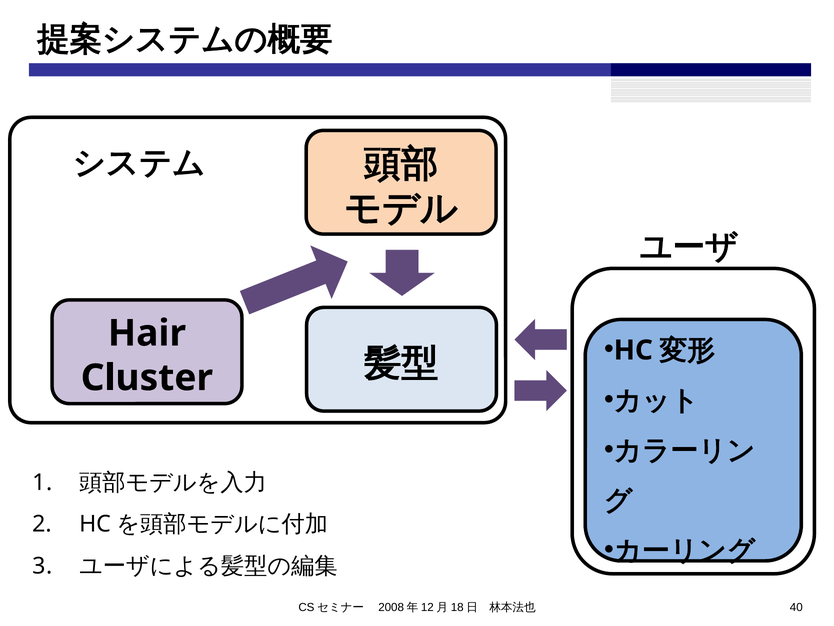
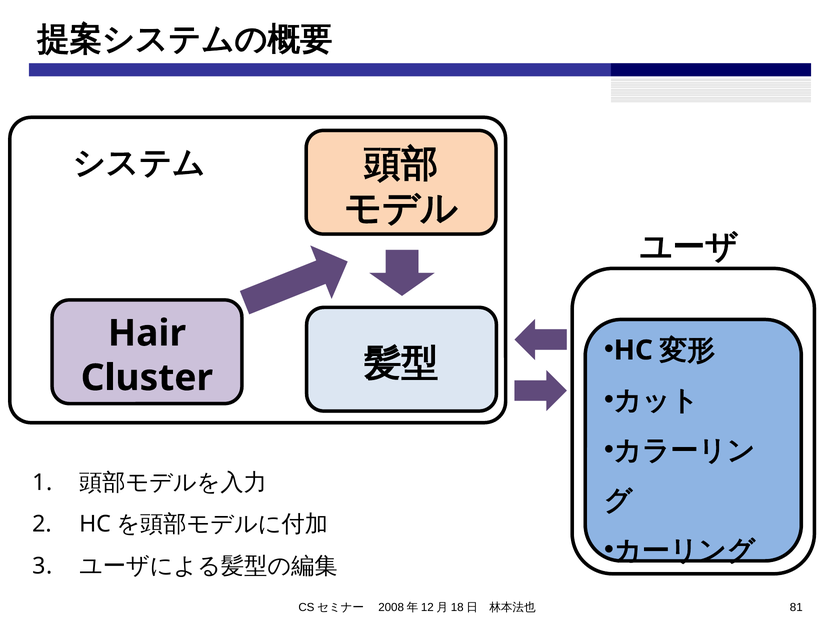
40: 40 -> 81 (796, 607)
